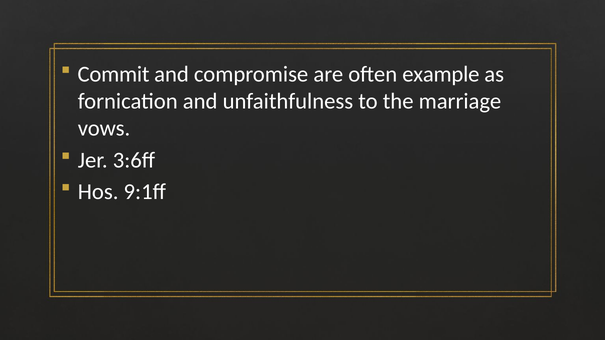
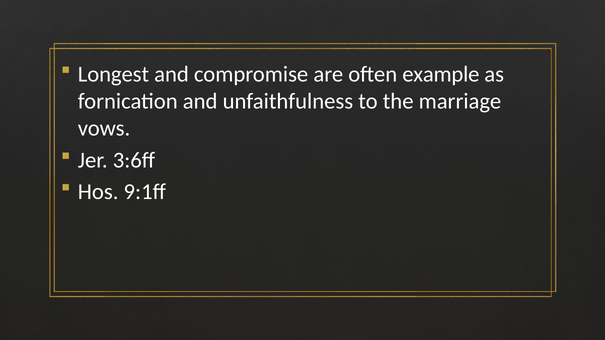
Commit: Commit -> Longest (113, 74)
